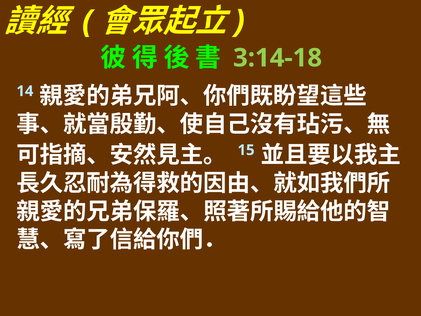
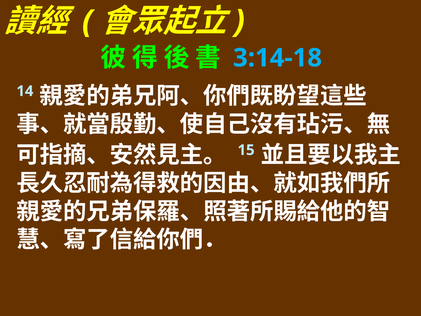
3:14-18 colour: light green -> light blue (278, 58)
